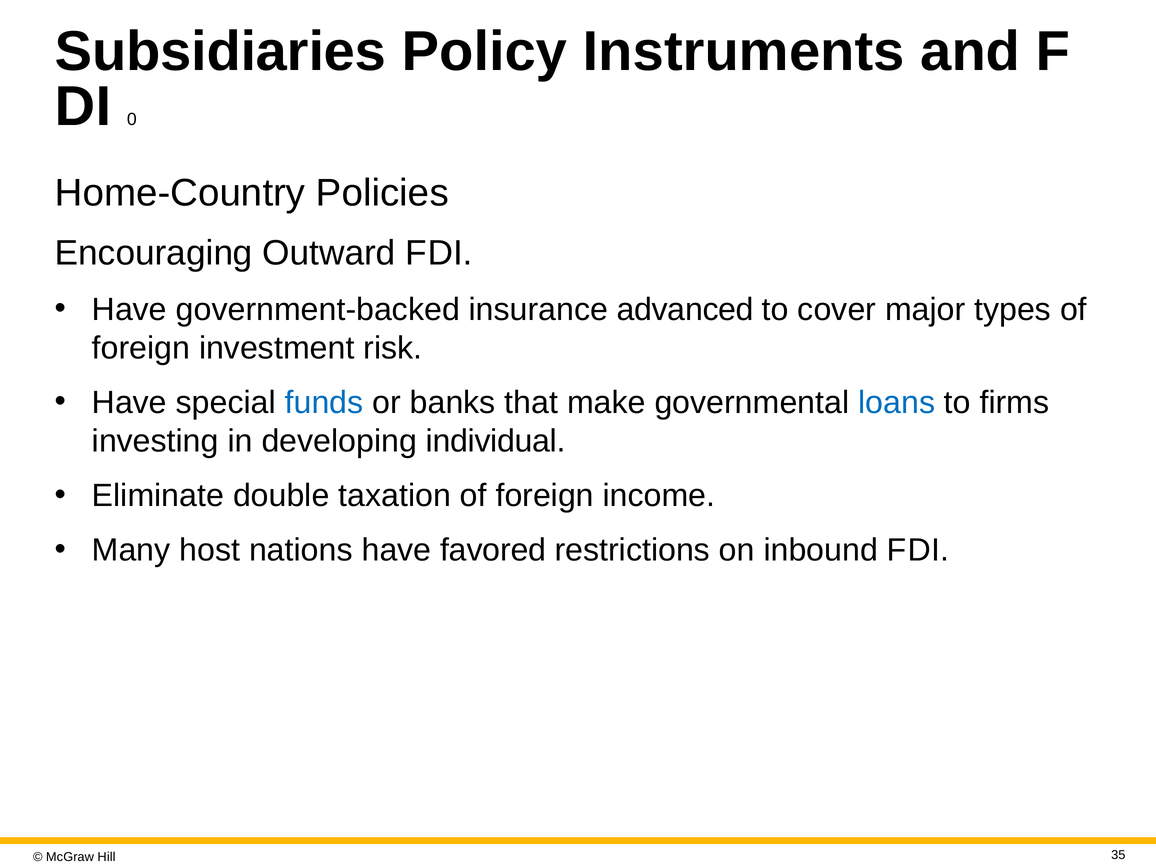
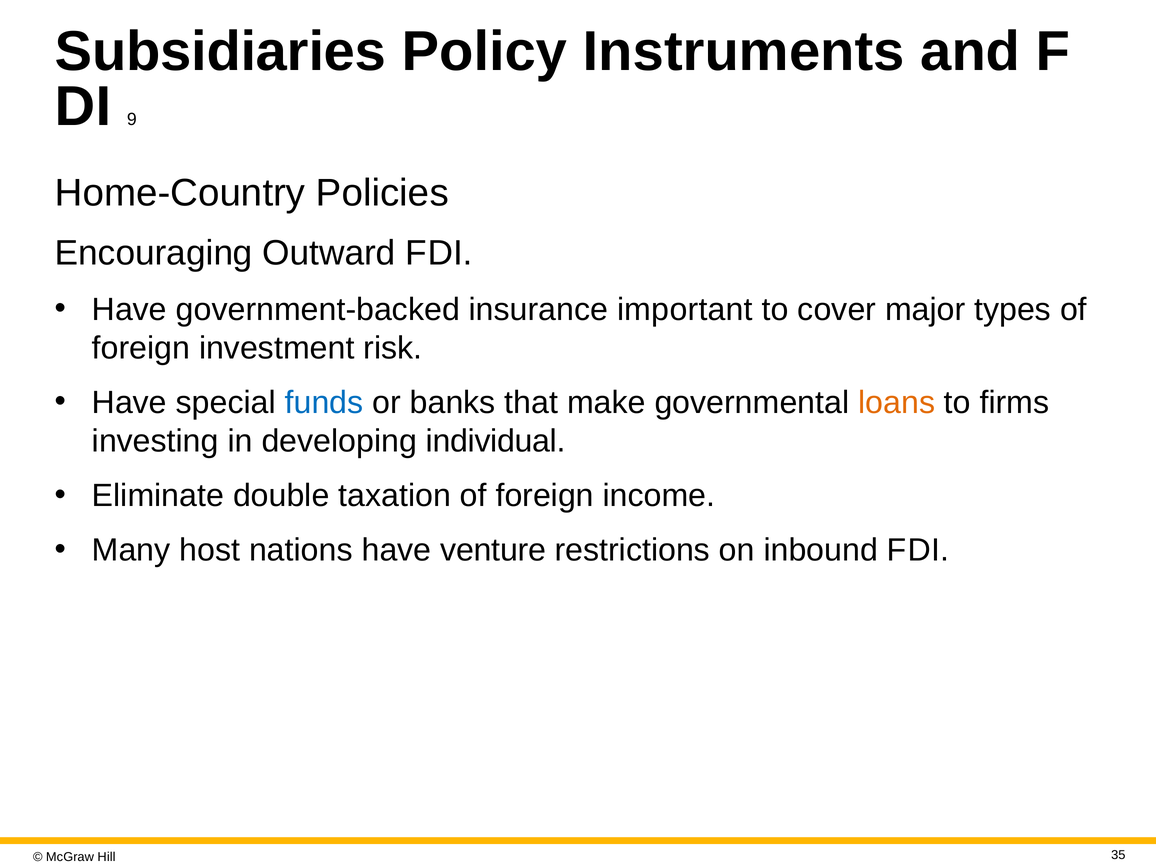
0: 0 -> 9 (132, 119)
advanced: advanced -> important (685, 309)
loans colour: blue -> orange (897, 403)
favored: favored -> venture (493, 550)
